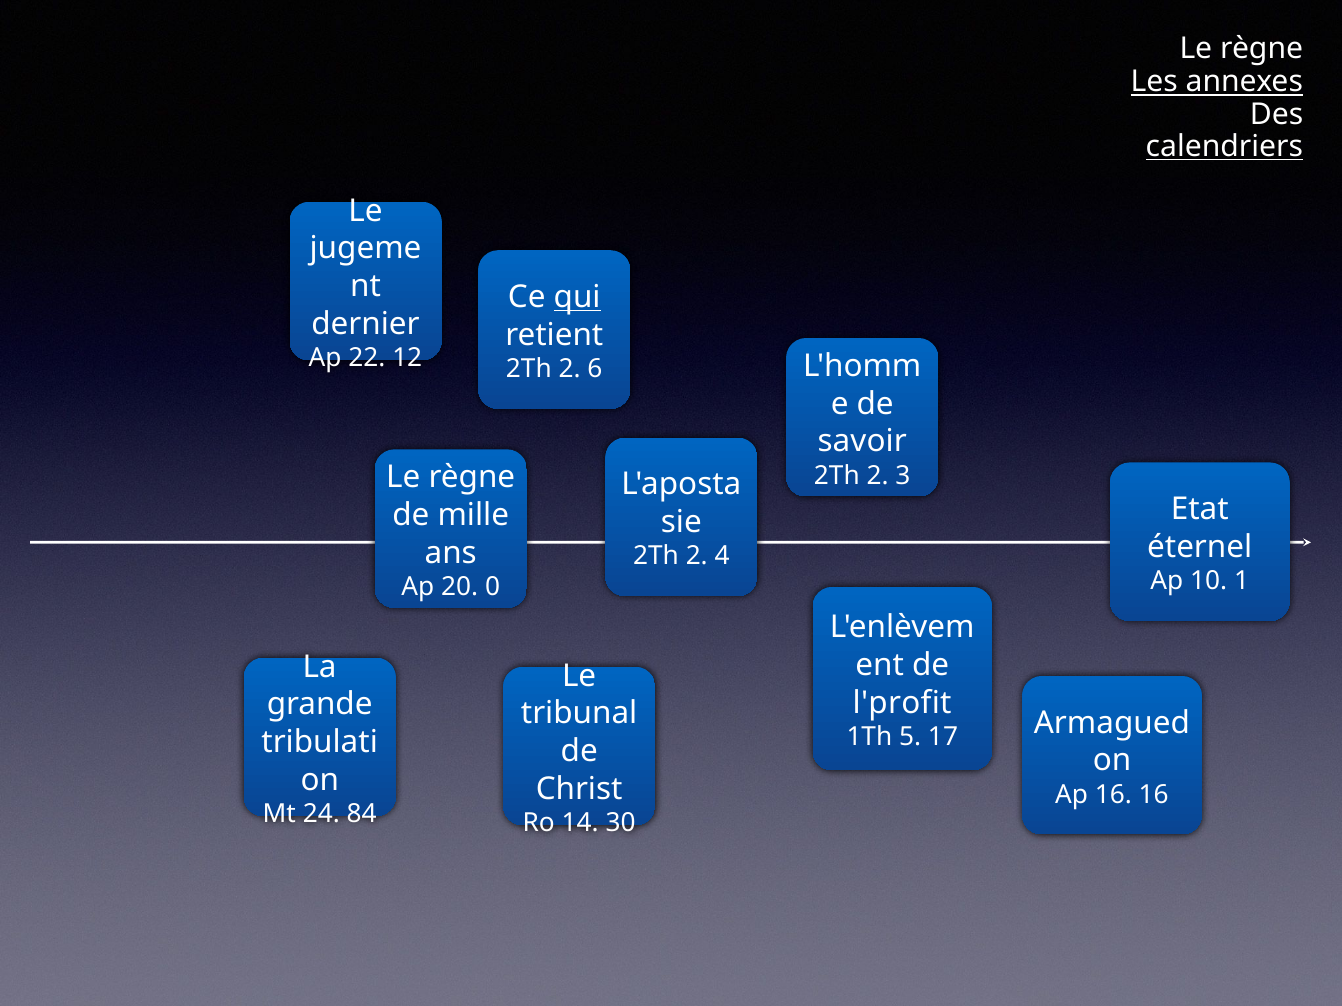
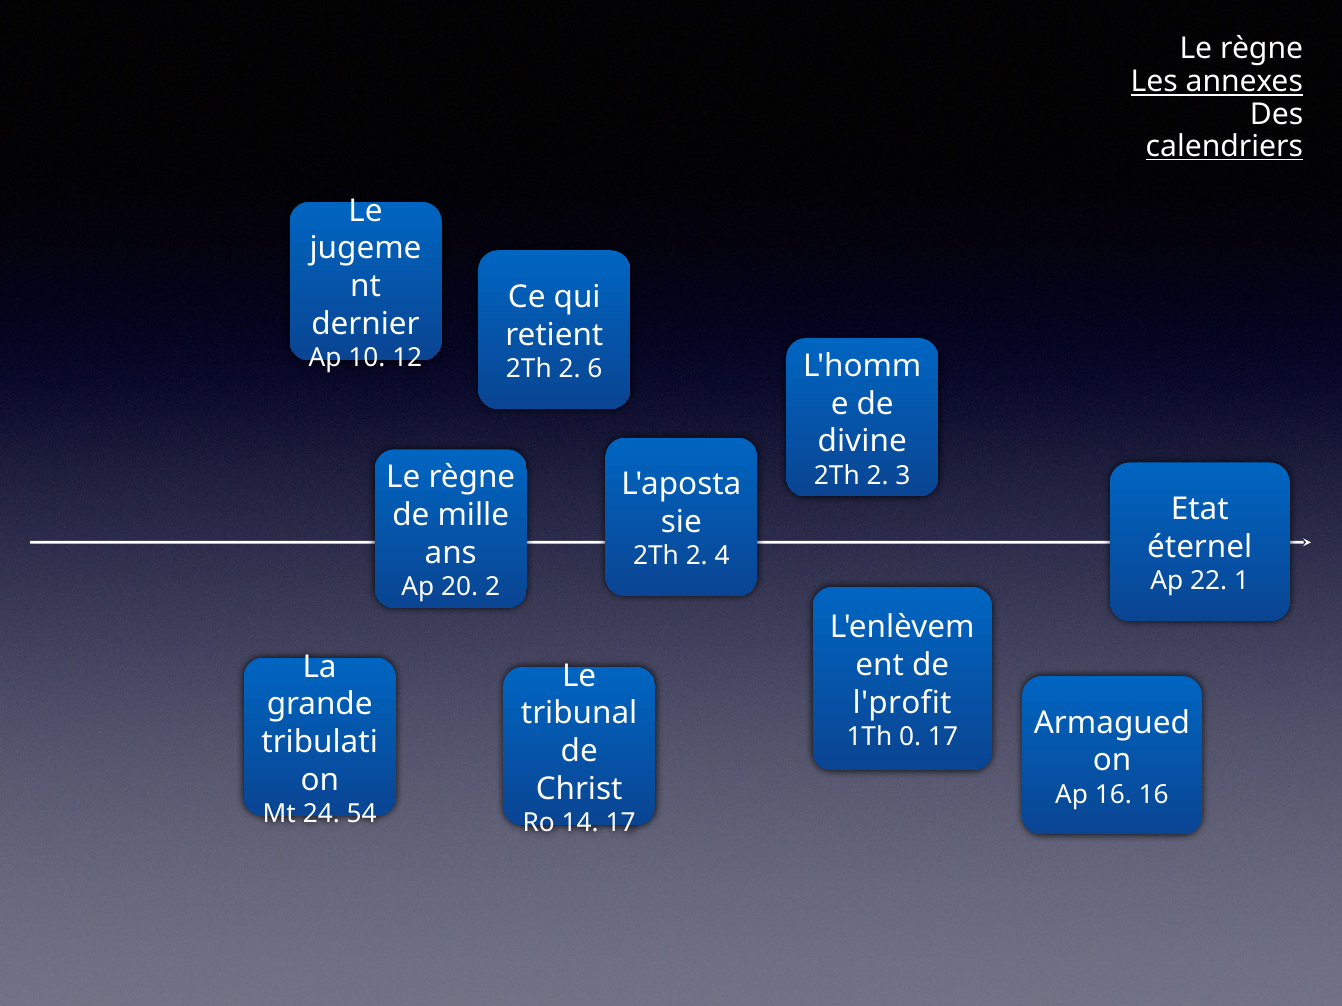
qui underline: present -> none (577, 297)
22: 22 -> 10 (367, 358)
savoir: savoir -> divine (862, 442)
10: 10 -> 22 (1209, 581)
20 0: 0 -> 2 (493, 587)
5: 5 -> 0 (910, 737)
84: 84 -> 54 (362, 814)
14 30: 30 -> 17 (621, 824)
